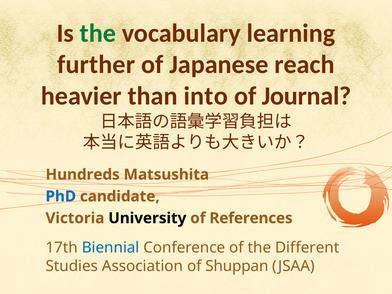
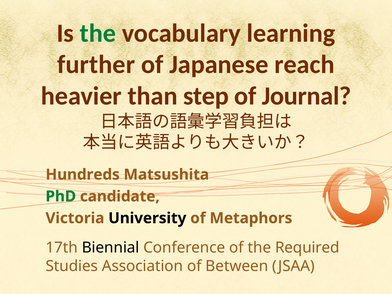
into: into -> step (206, 96)
PhD colour: blue -> green (61, 196)
References: References -> Metaphors (251, 218)
Biennial colour: blue -> black (111, 248)
Different: Different -> Required (307, 248)
Shuppan: Shuppan -> Between (237, 266)
